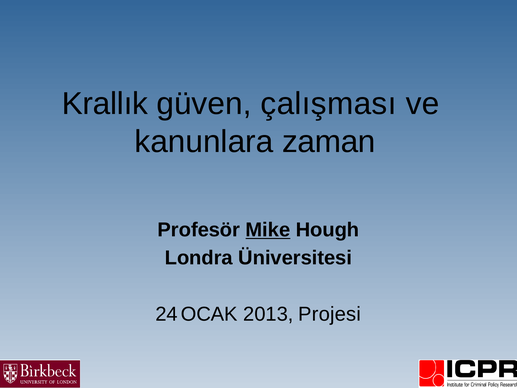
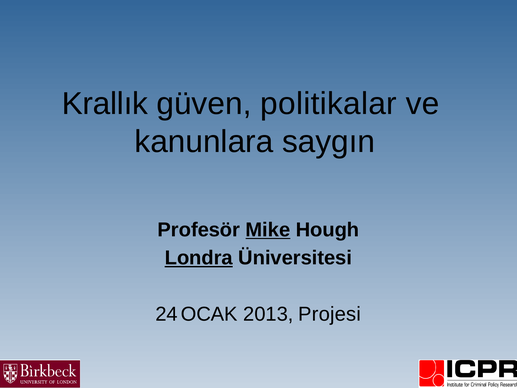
çalışması: çalışması -> politikalar (329, 104)
zaman: zaman -> saygın (329, 141)
Londra underline: none -> present (199, 258)
